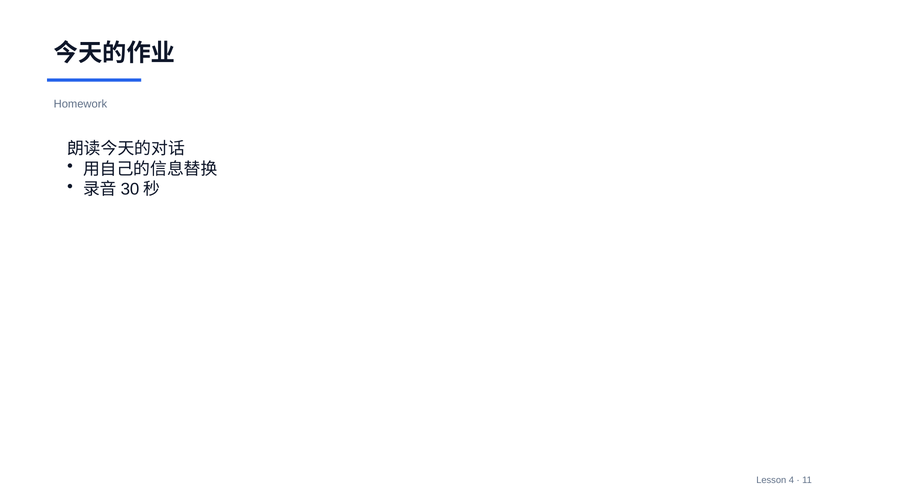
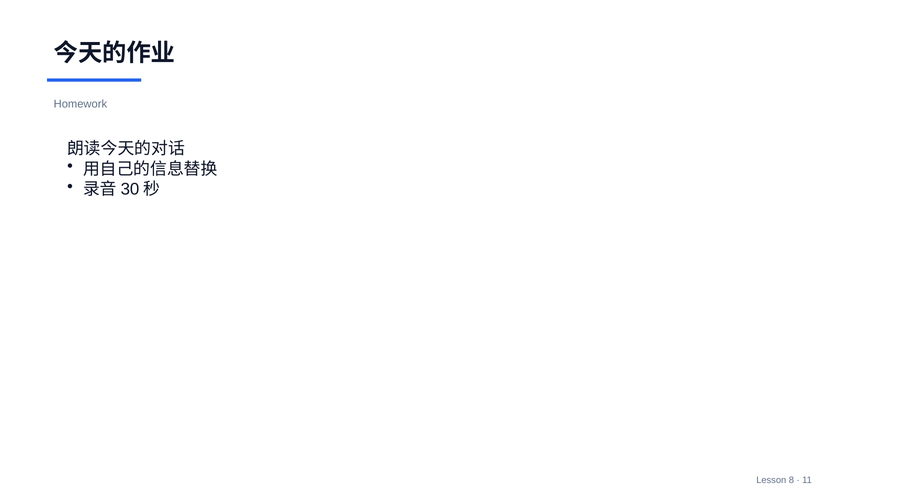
4: 4 -> 8 (791, 480)
